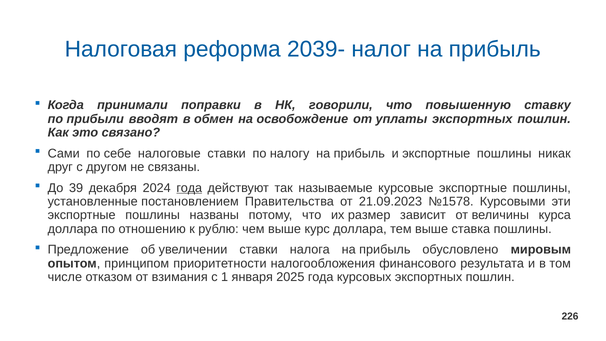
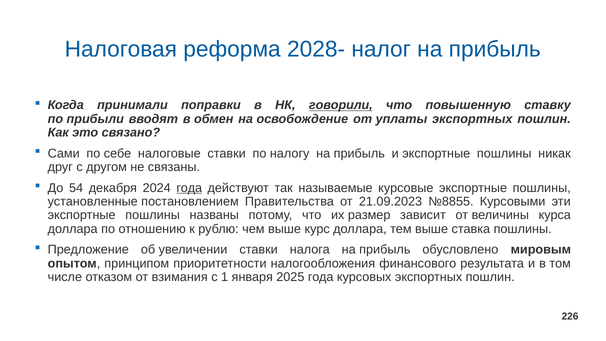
2039-: 2039- -> 2028- (316, 49)
говорили underline: none -> present (341, 105)
39: 39 -> 54 (76, 188)
№1578: №1578 -> №8855 (451, 201)
